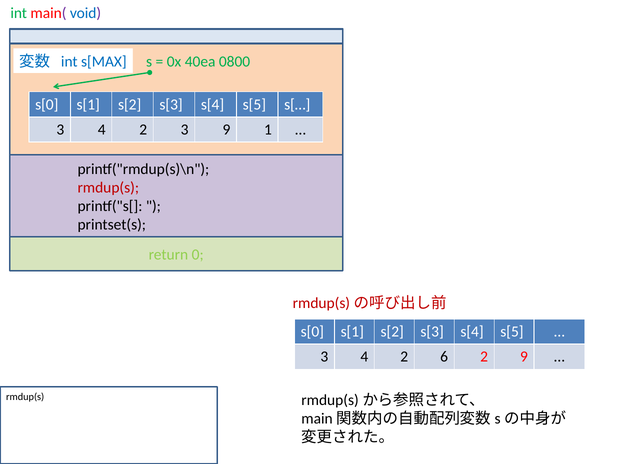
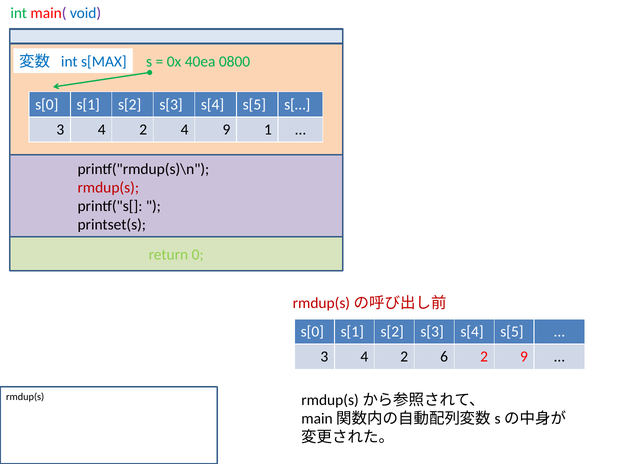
3: 3 -> 4 (185, 129)
